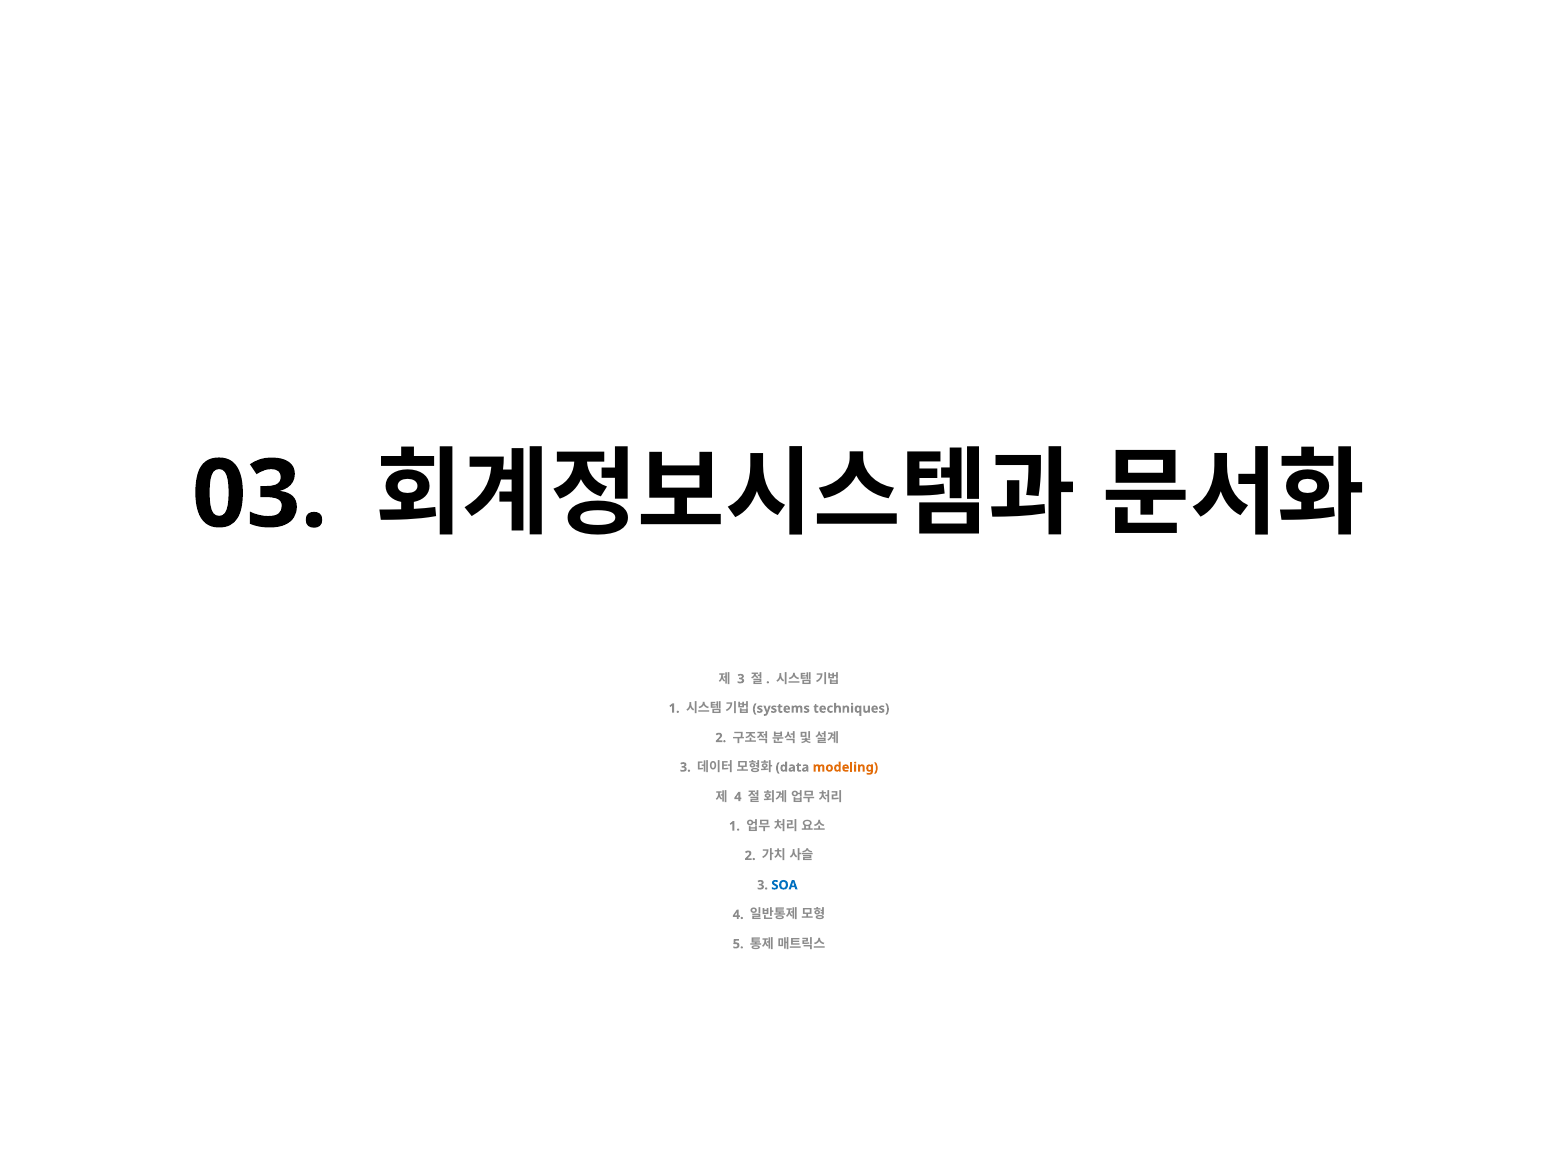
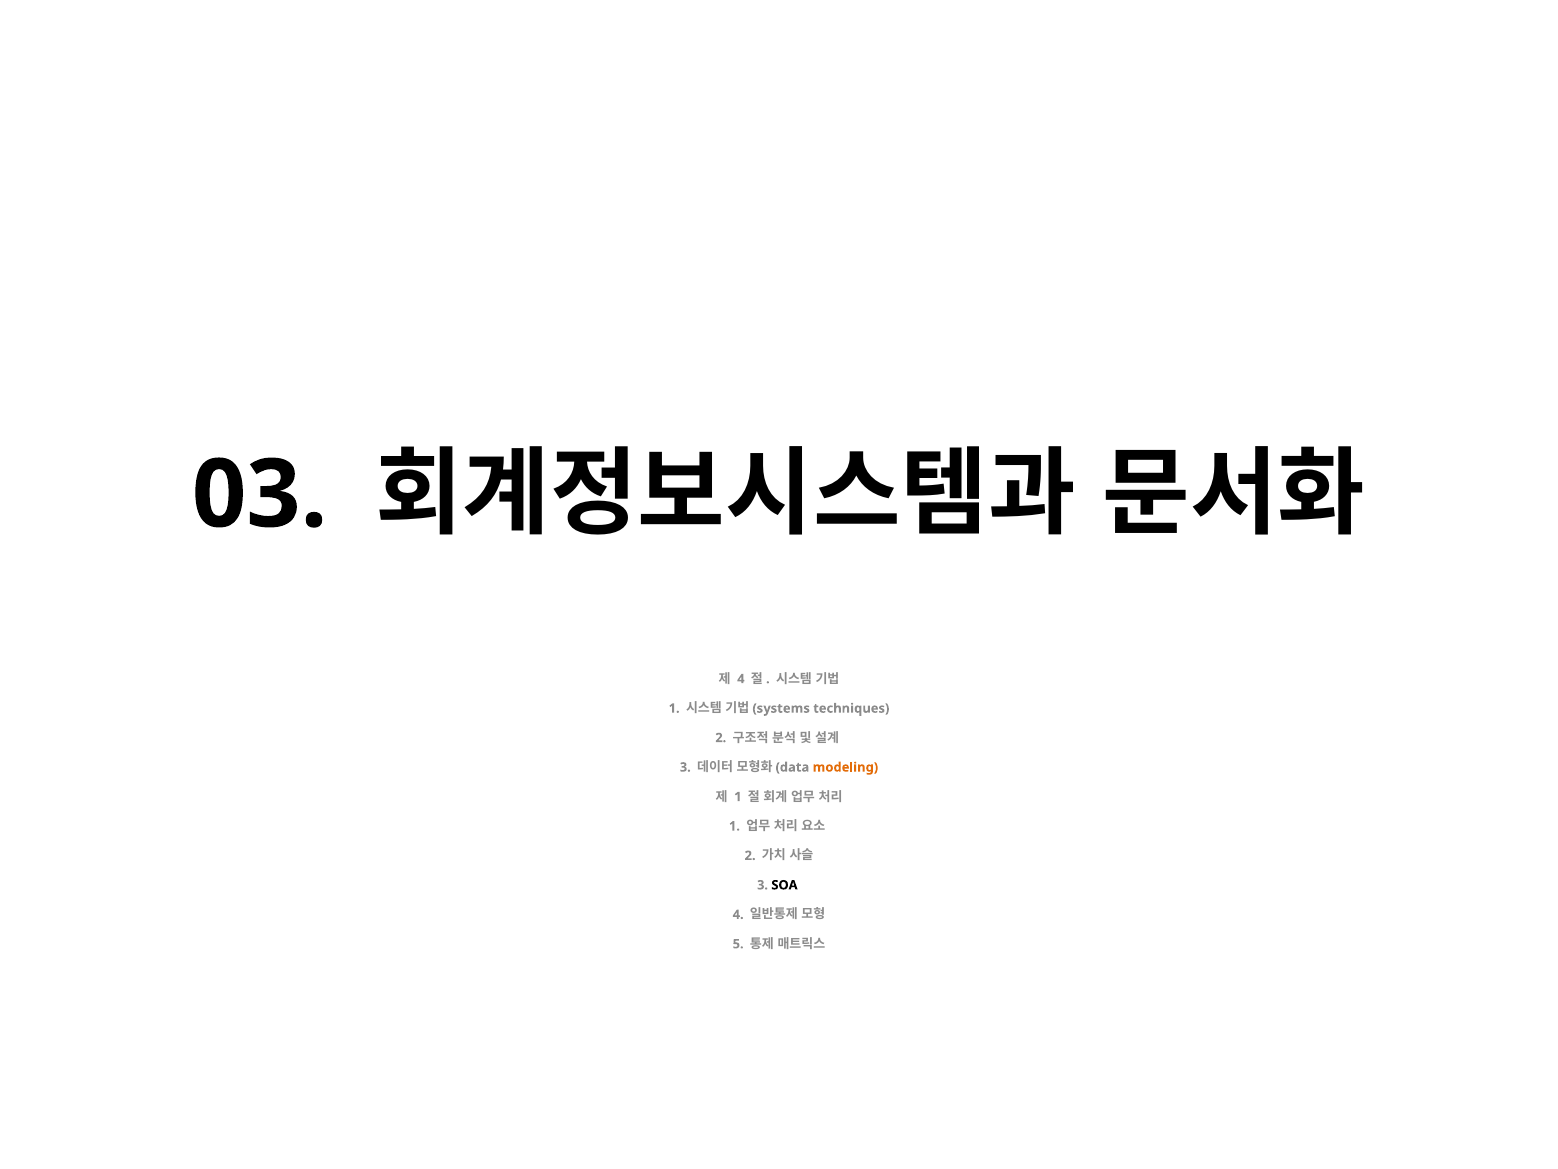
3: 3 -> 4 (741, 679)
4: 4 -> 1 (738, 796)
SOA colour: blue -> black (784, 885)
